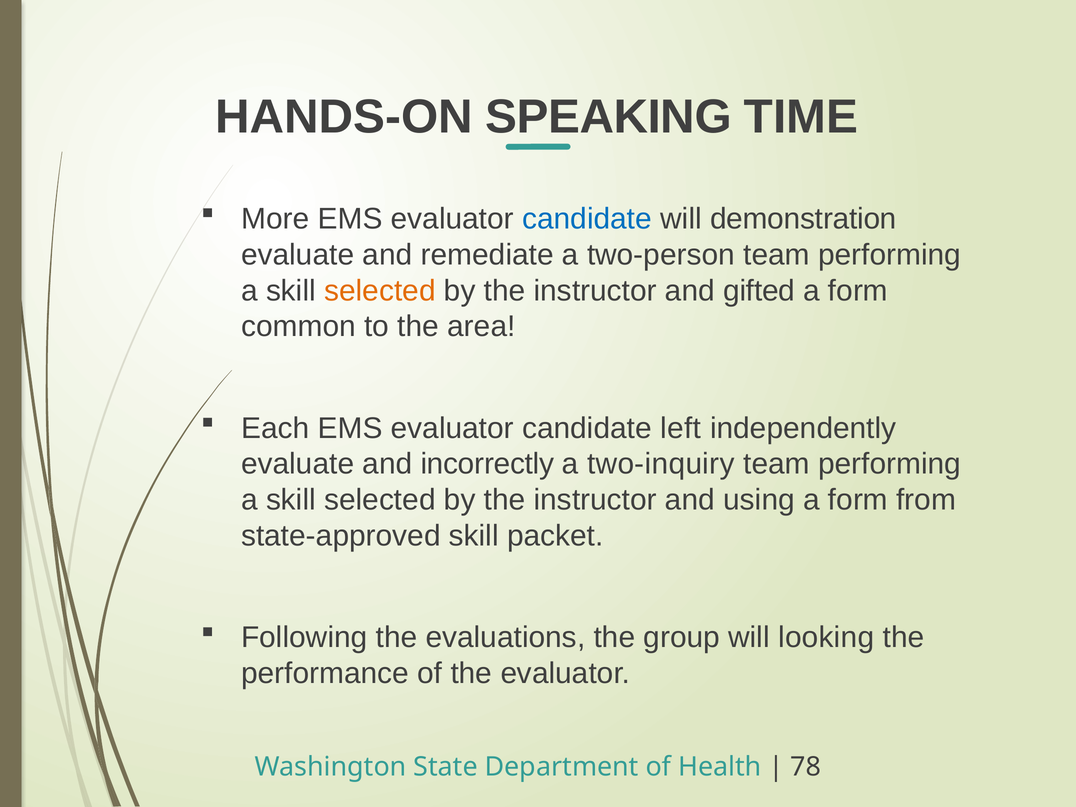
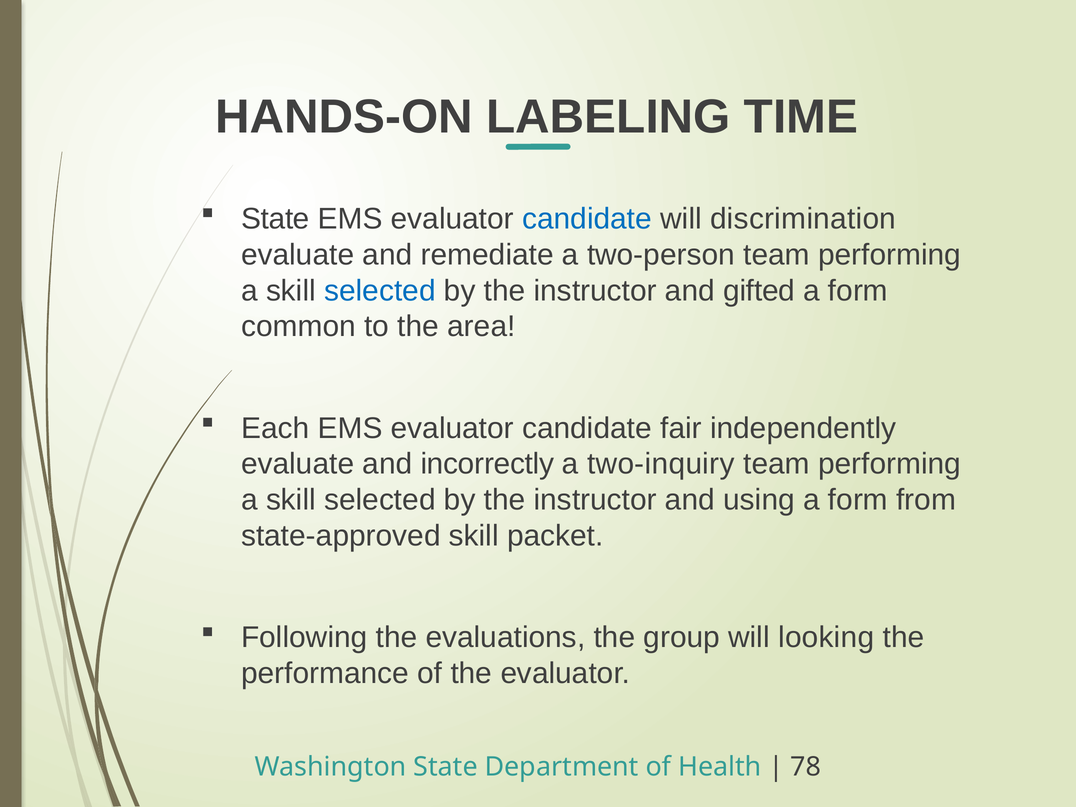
SPEAKING: SPEAKING -> LABELING (608, 117)
More: More -> State (275, 219)
demonstration: demonstration -> discrimination (803, 219)
selected colour: orange -> blue (380, 291)
left: left -> fair (681, 428)
